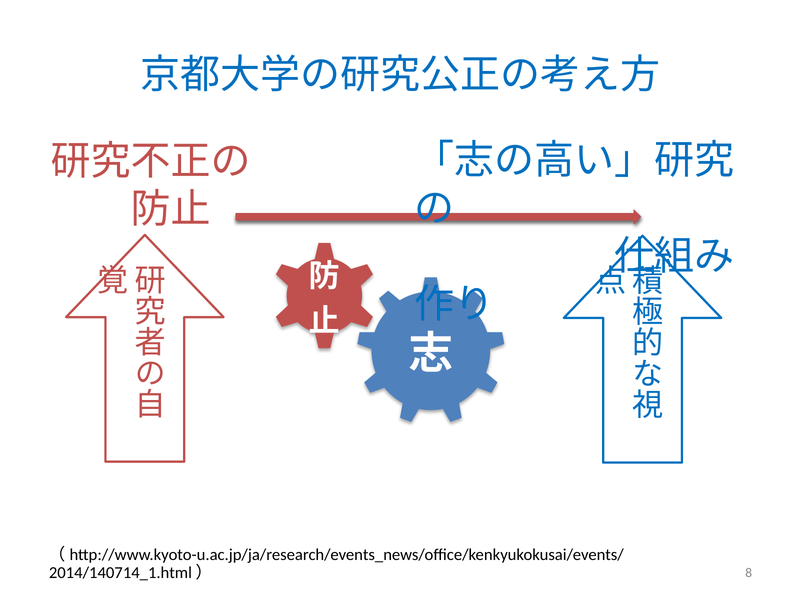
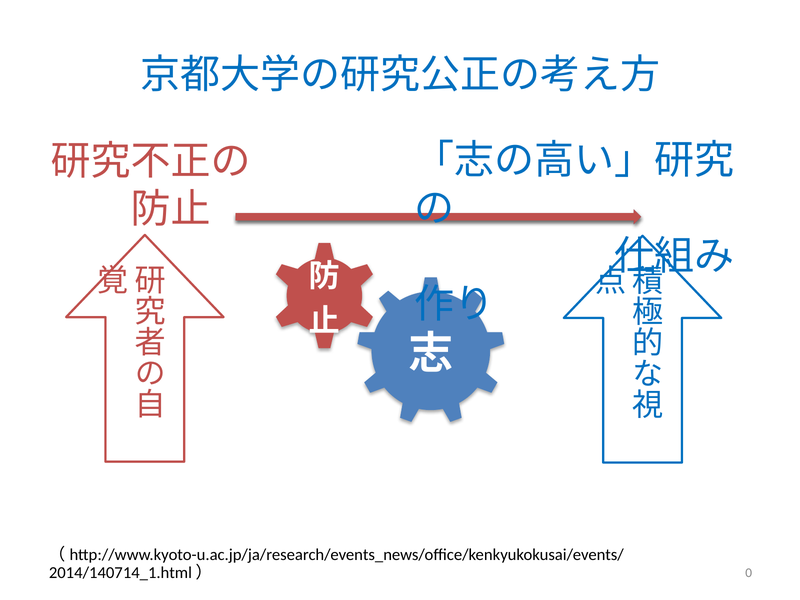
8: 8 -> 0 (749, 573)
